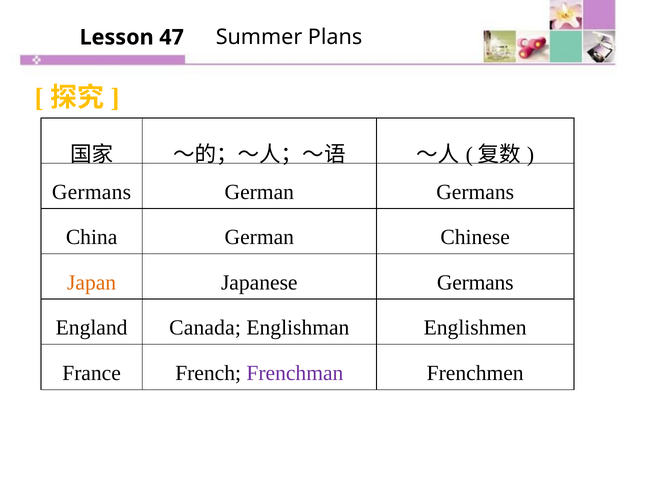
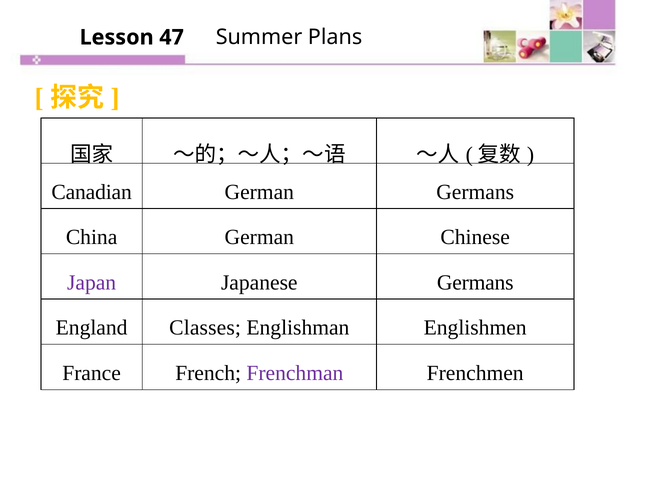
Germans: Germans -> Canadian (92, 192)
Japan colour: orange -> purple (92, 283)
Canada: Canada -> Classes (205, 328)
